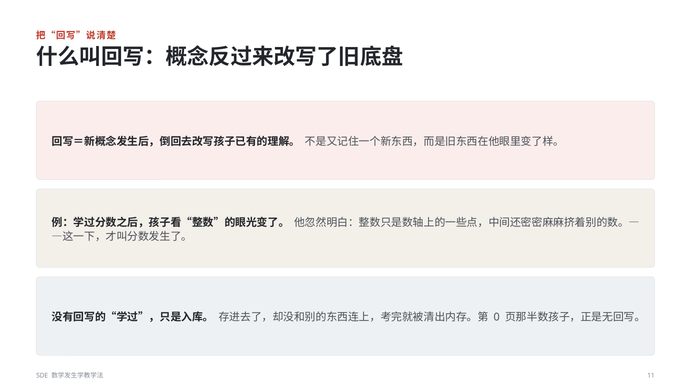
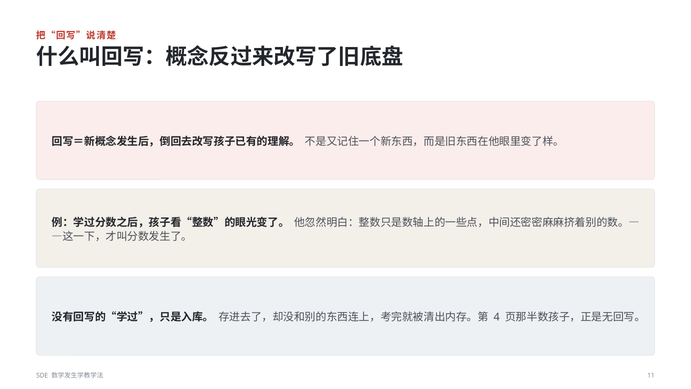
0: 0 -> 4 (497, 317)
